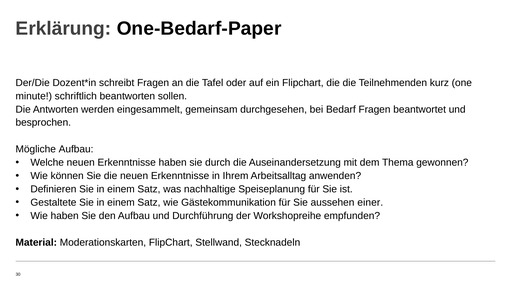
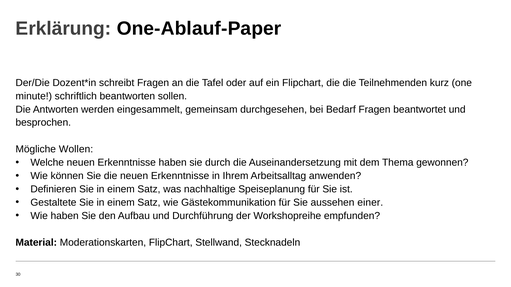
One-Bedarf-Paper: One-Bedarf-Paper -> One-Ablauf-Paper (199, 29)
Mögliche Aufbau: Aufbau -> Wollen (76, 150)
